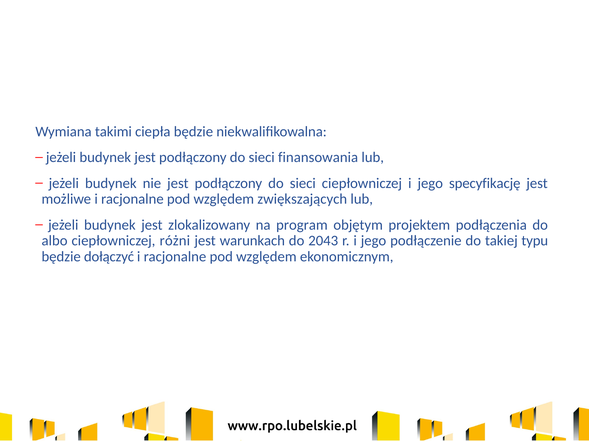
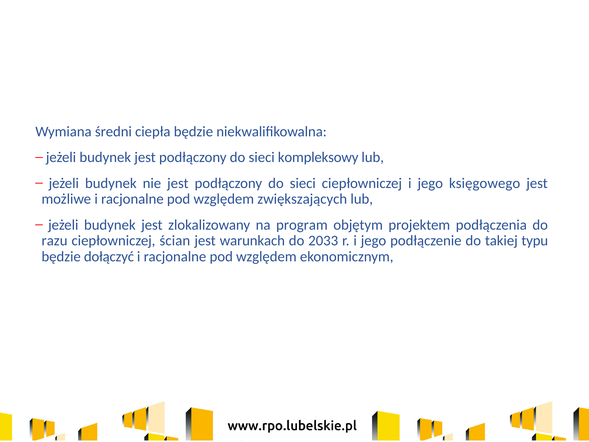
takimi: takimi -> średni (113, 132)
finansowania: finansowania -> kompleksowy (318, 157)
specyfikację: specyfikację -> księgowego (485, 183)
albo: albo -> razu (55, 241)
różni: różni -> ścian (175, 241)
2043: 2043 -> 2033 (323, 241)
